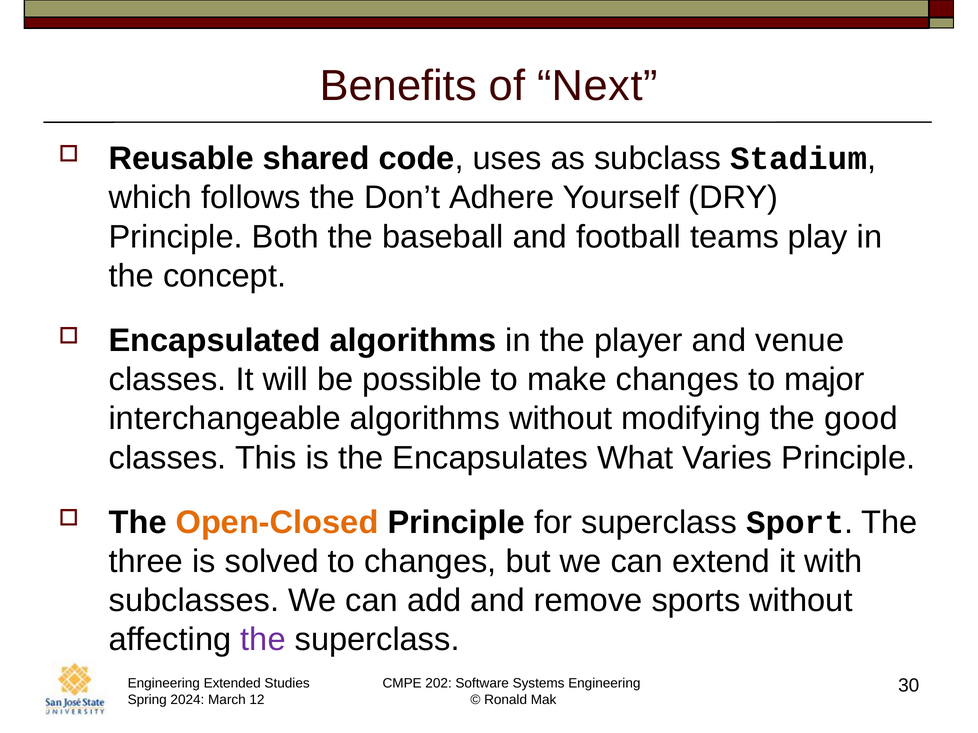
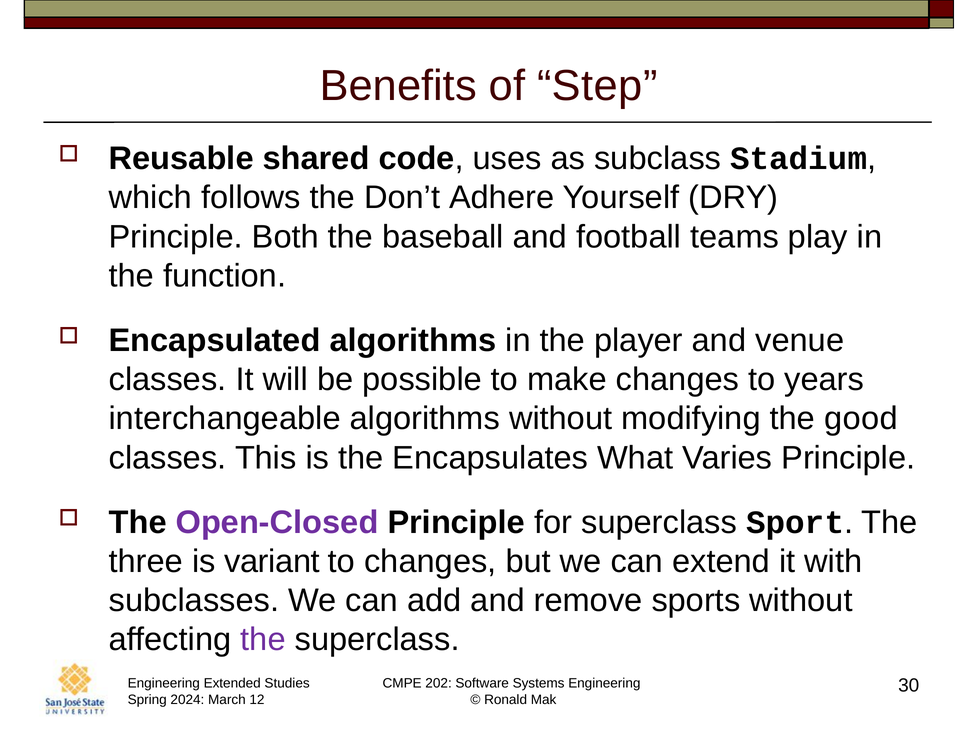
Next: Next -> Step (597, 86)
concept: concept -> function (225, 276)
major: major -> years (824, 380)
Open-Closed colour: orange -> purple (277, 523)
solved: solved -> variant (272, 562)
